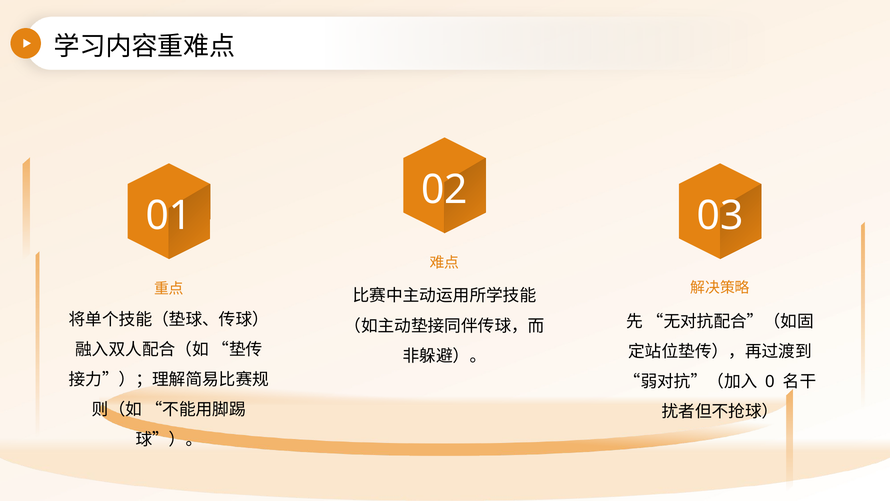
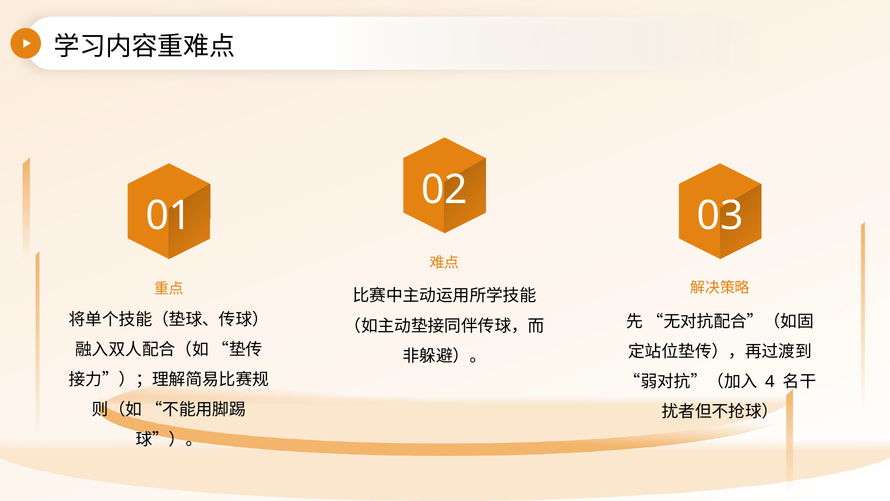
0: 0 -> 4 (770, 382)
